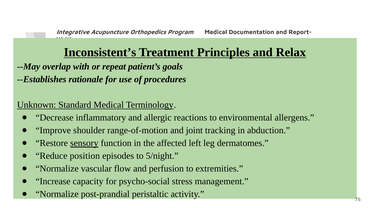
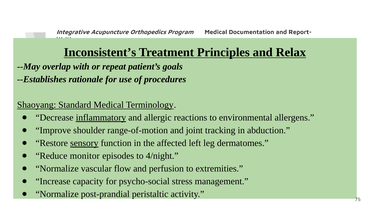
Unknown: Unknown -> Shaoyang (37, 105)
inflammatory underline: none -> present (101, 118)
position: position -> monitor (85, 156)
5/night: 5/night -> 4/night (162, 156)
